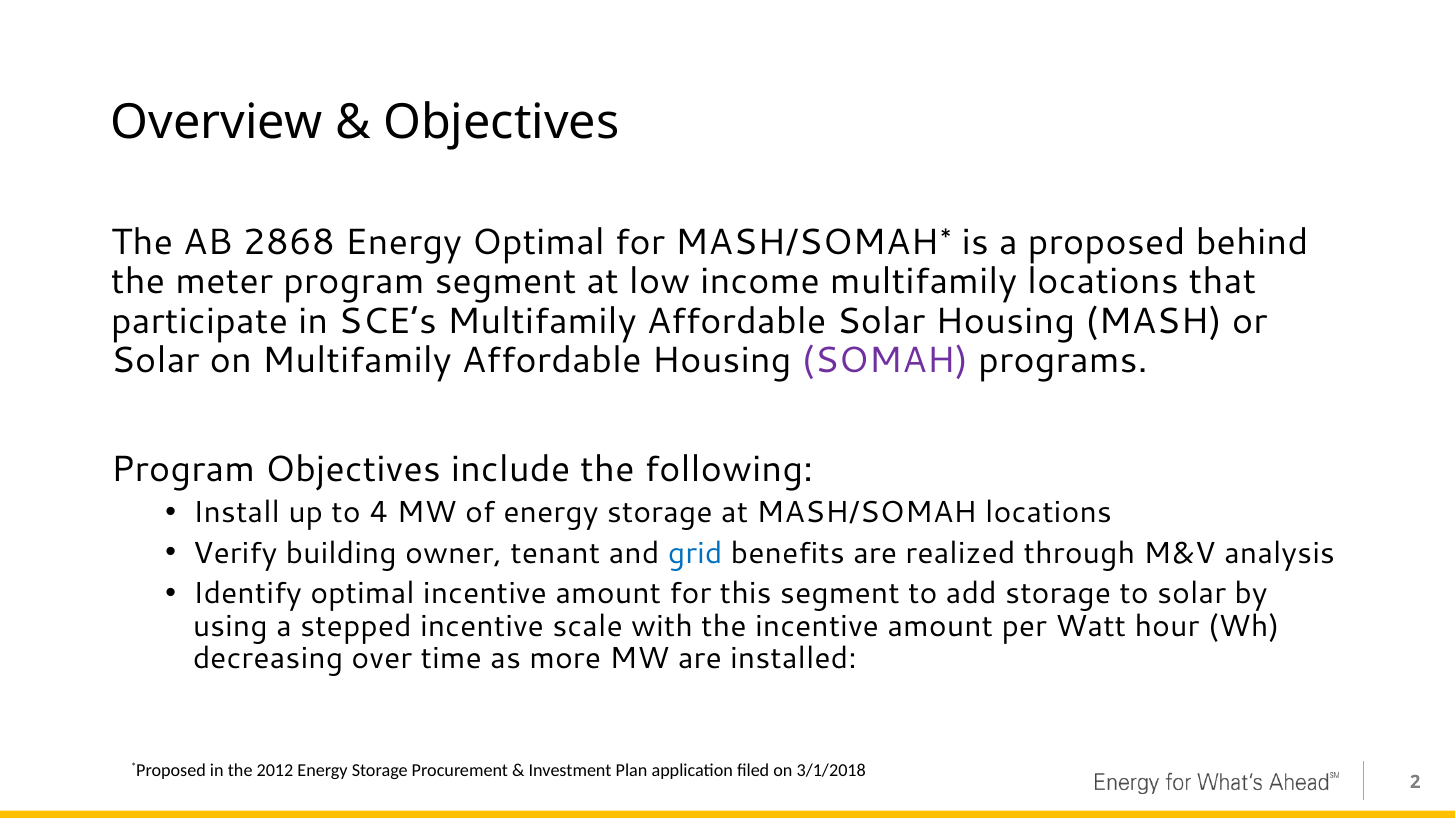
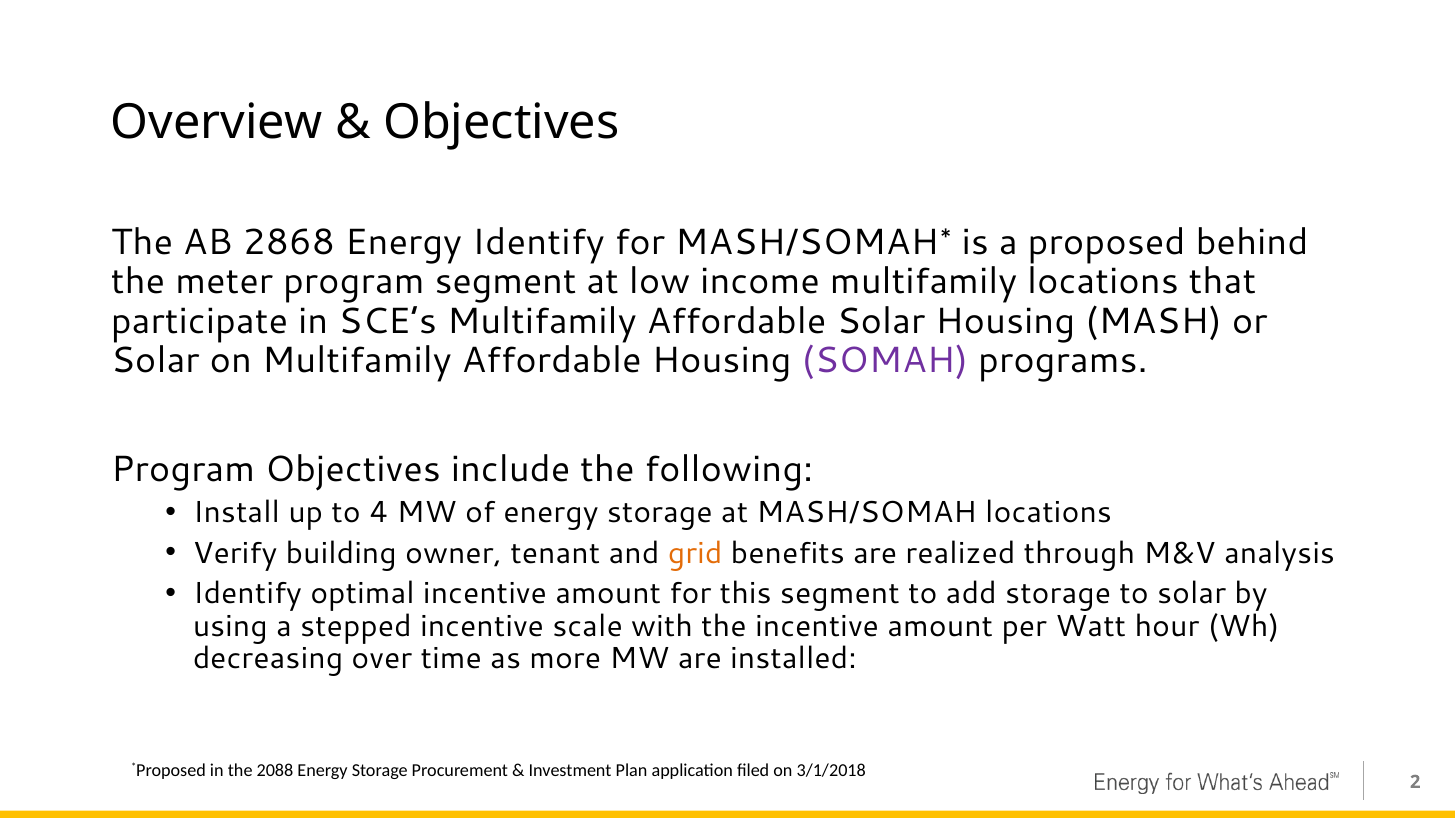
Energy Optimal: Optimal -> Identify (538, 243)
grid colour: blue -> orange (695, 553)
2012: 2012 -> 2088 (275, 771)
